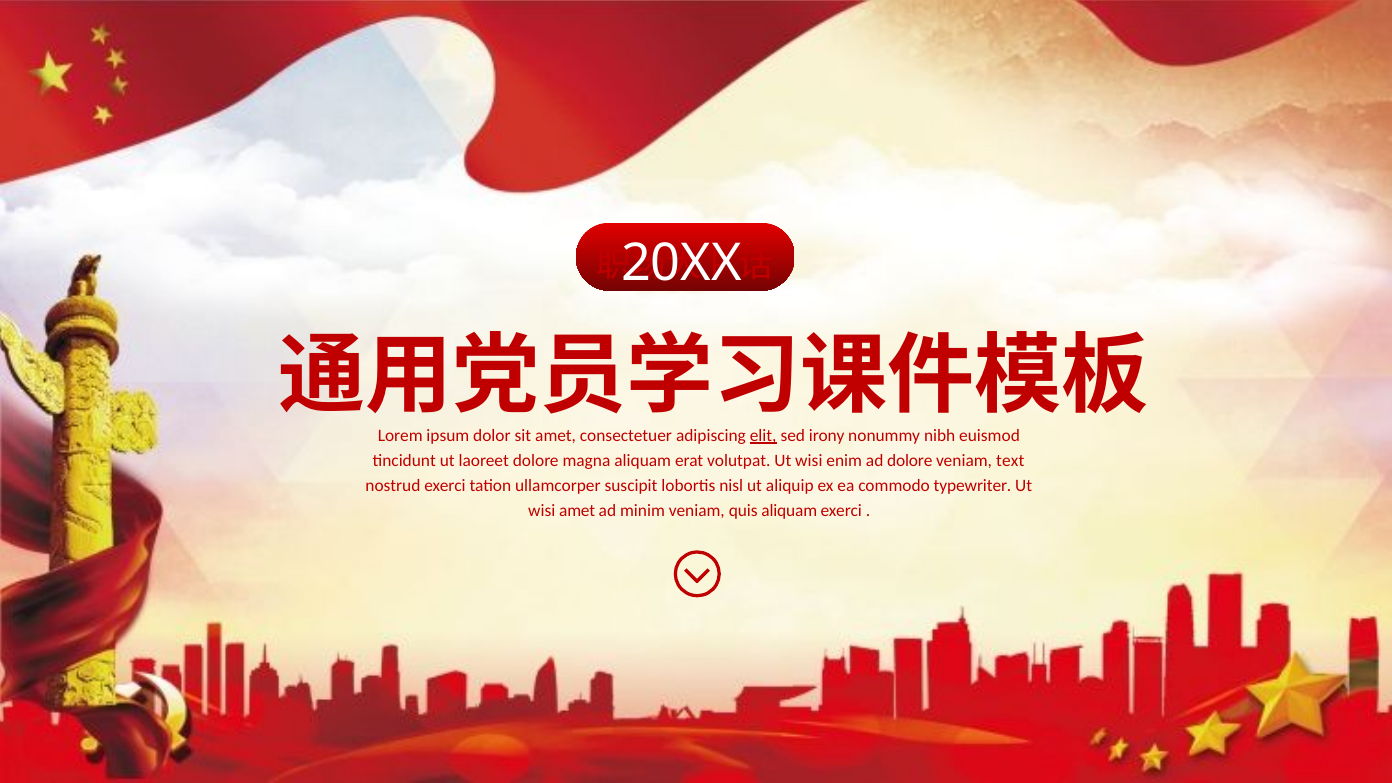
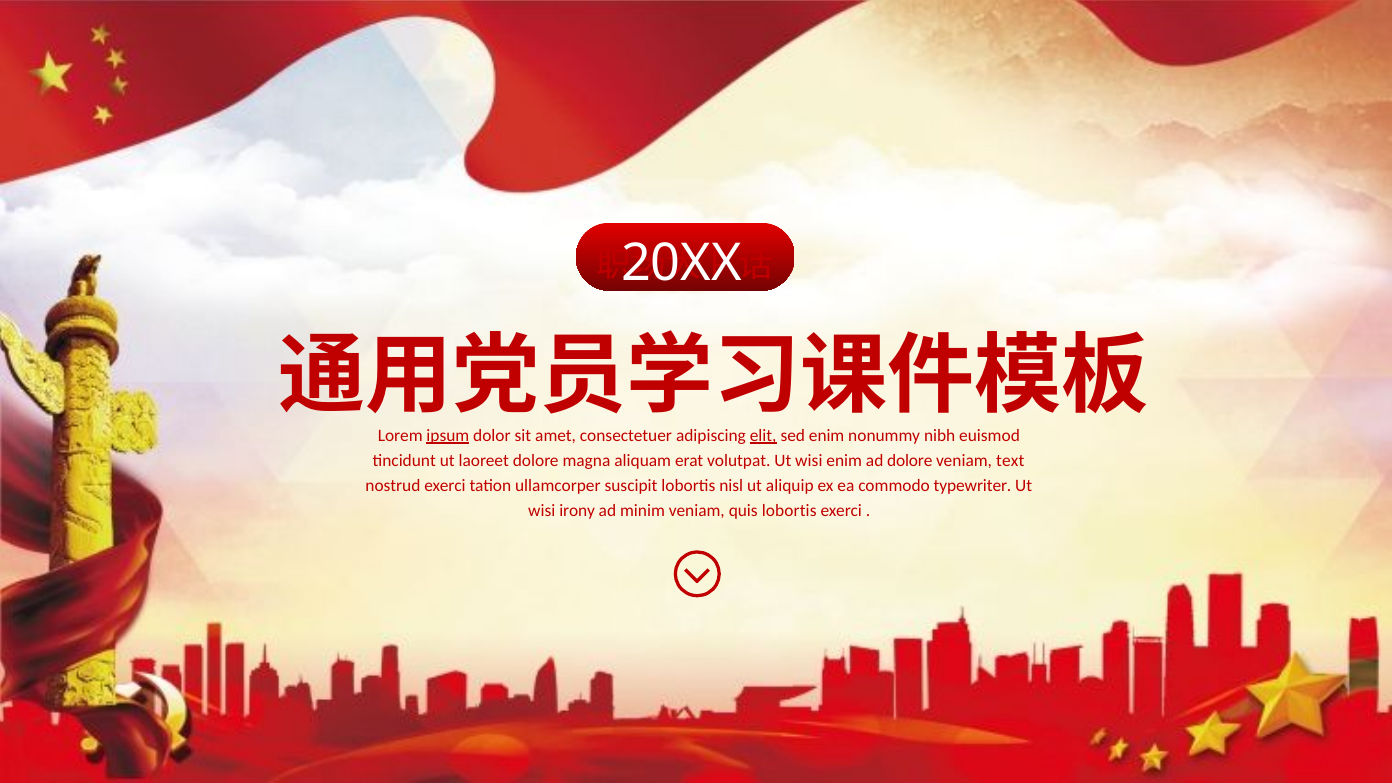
ipsum underline: none -> present (448, 436)
sed irony: irony -> enim (827, 436)
wisi amet: amet -> irony (577, 511)
quis aliquam: aliquam -> lobortis (789, 511)
